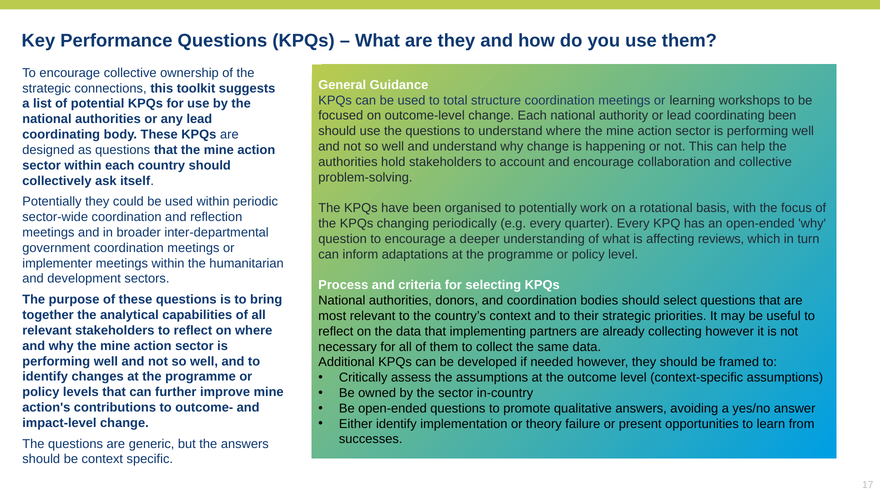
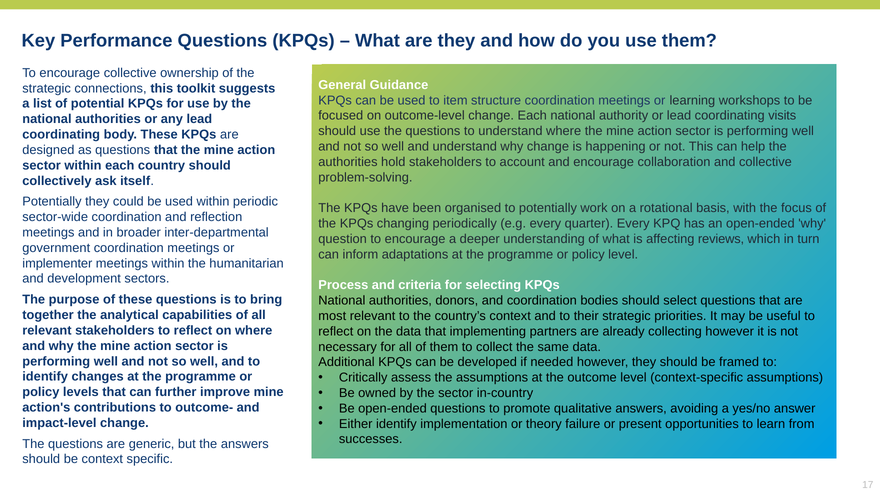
total: total -> item (455, 100)
coordinating been: been -> visits (782, 116)
